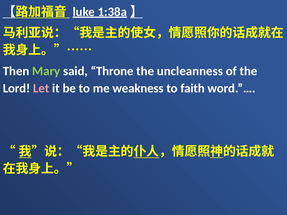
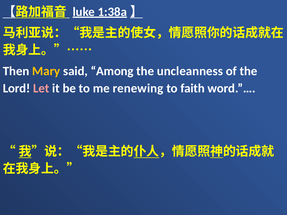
Mary colour: light green -> yellow (46, 71)
Throne: Throne -> Among (112, 71)
weakness: weakness -> renewing (138, 88)
